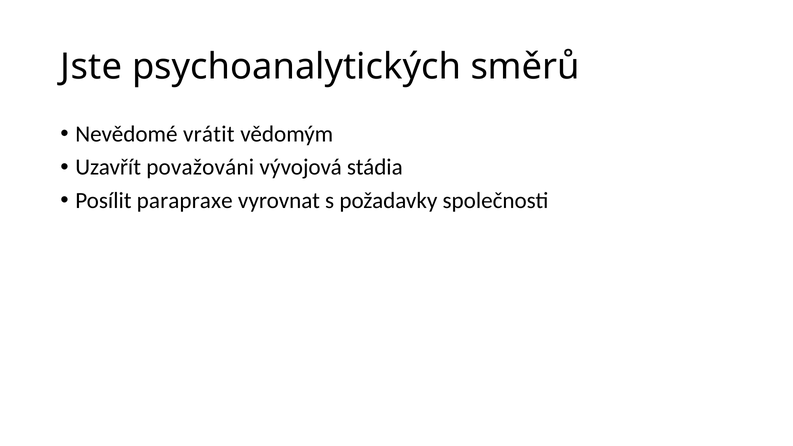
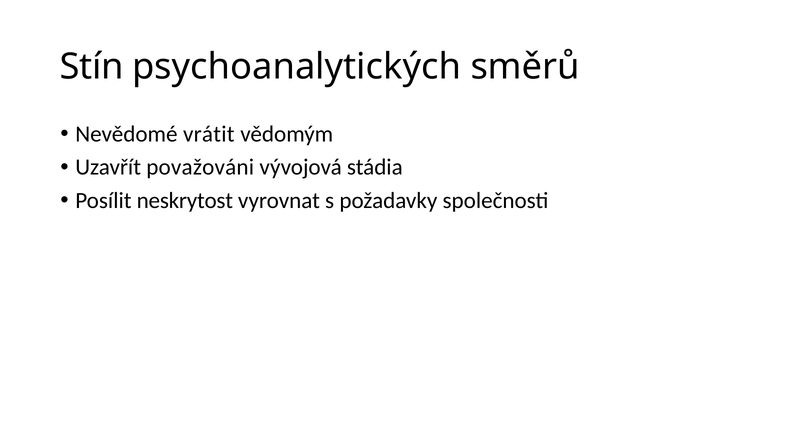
Jste: Jste -> Stín (92, 67)
parapraxe: parapraxe -> neskrytost (185, 201)
